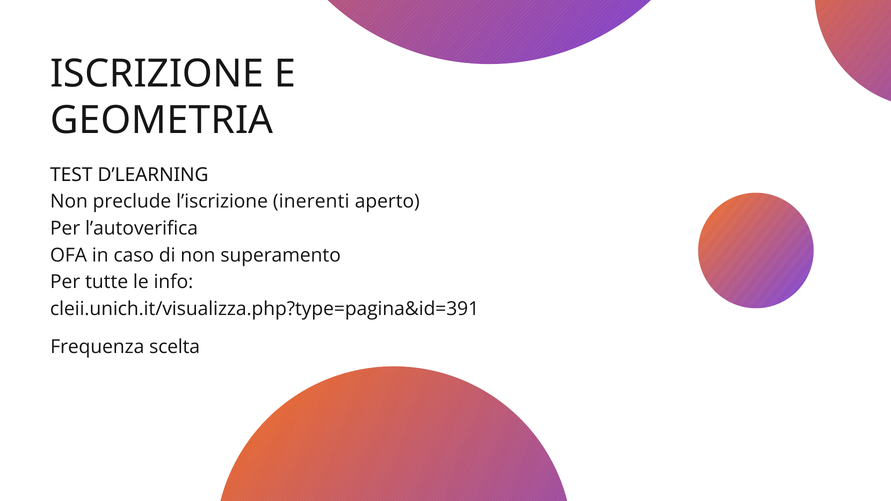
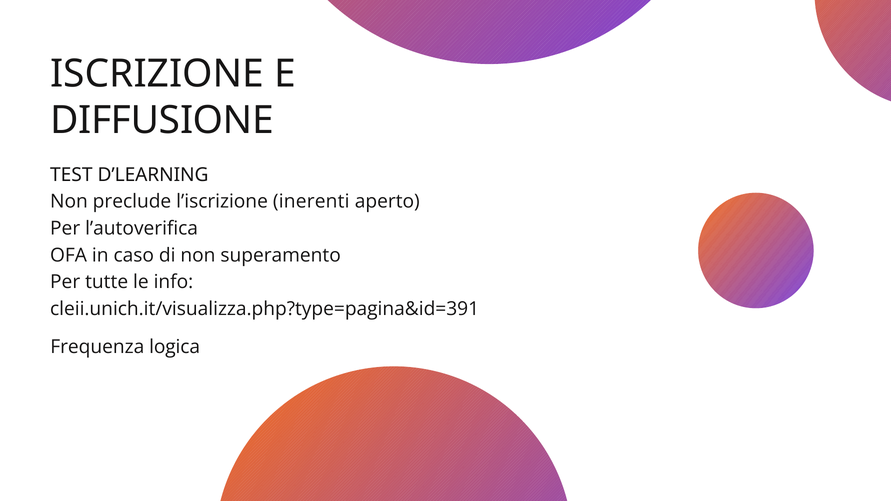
GEOMETRIA: GEOMETRIA -> DIFFUSIONE (162, 121)
scelta: scelta -> logica (175, 347)
